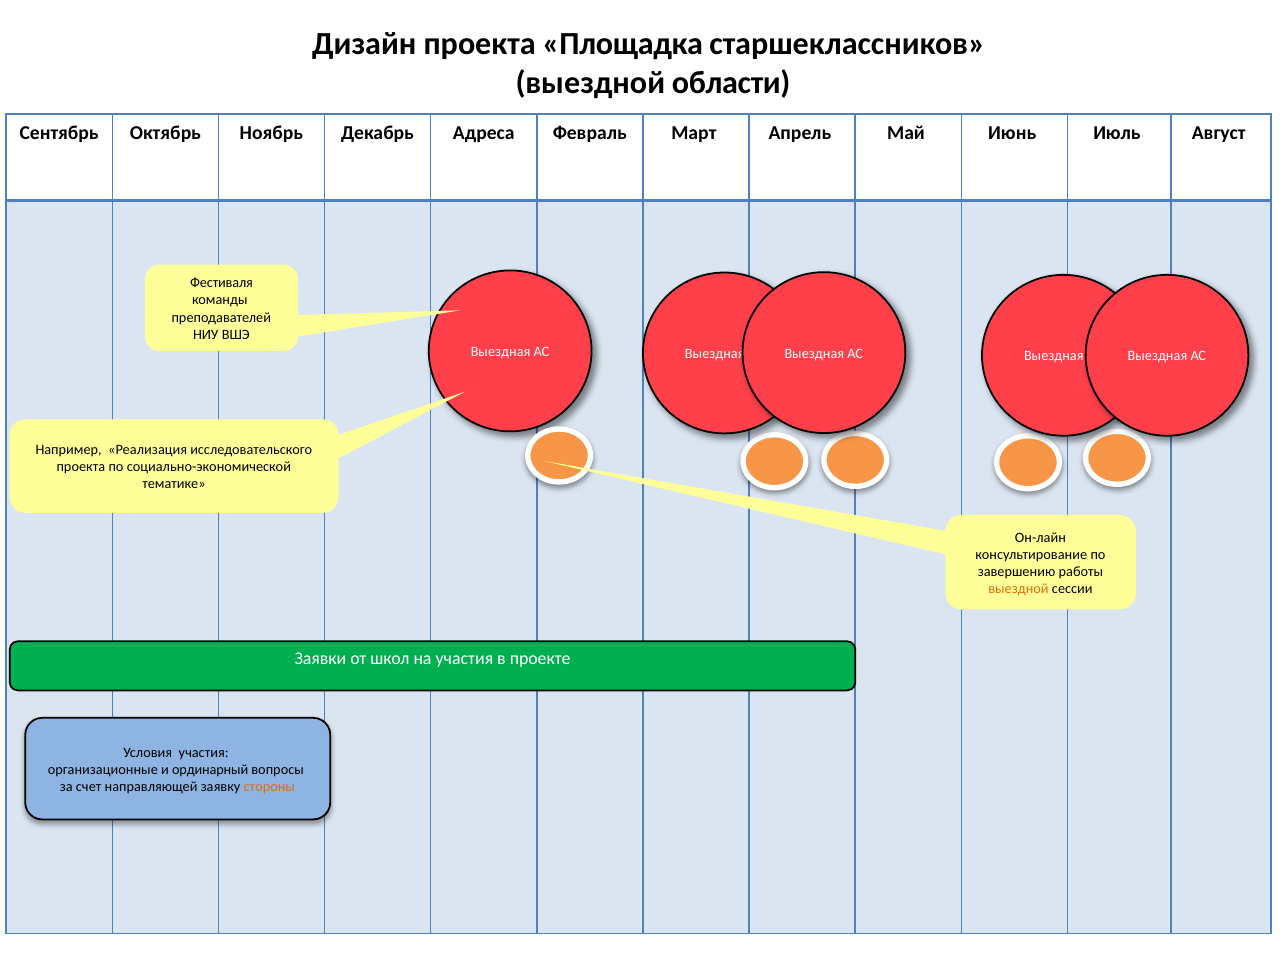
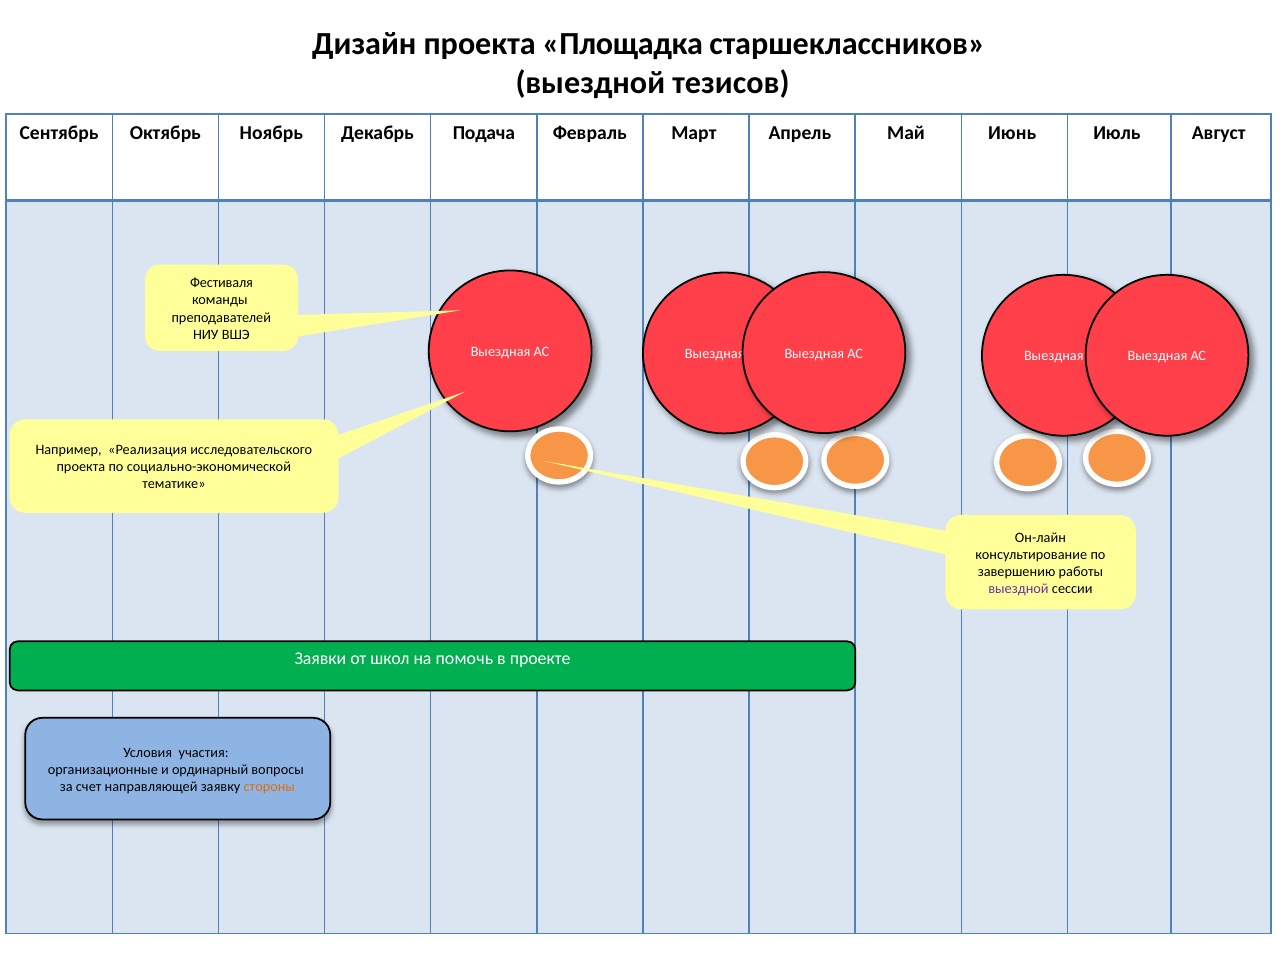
области: области -> тезисов (731, 83)
Адреса: Адреса -> Подача (484, 133)
выездной colour: orange -> purple (1018, 589)
на участия: участия -> помочь (464, 658)
